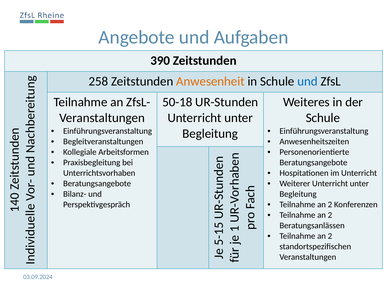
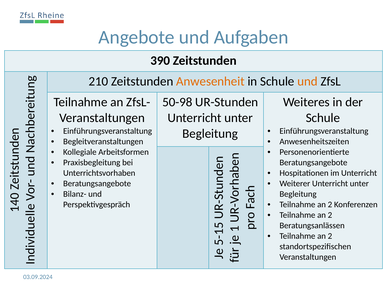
258: 258 -> 210 (98, 81)
und colour: blue -> orange (307, 81)
50-18: 50-18 -> 50-98 (177, 102)
